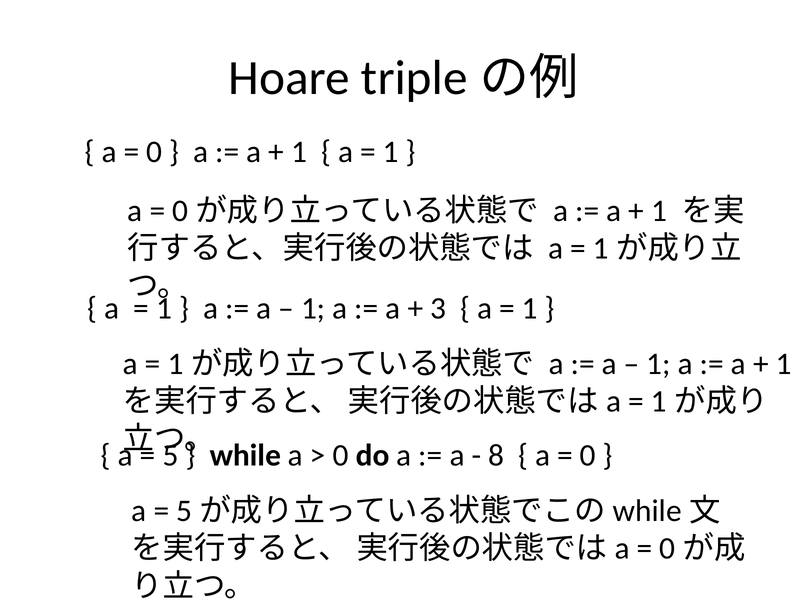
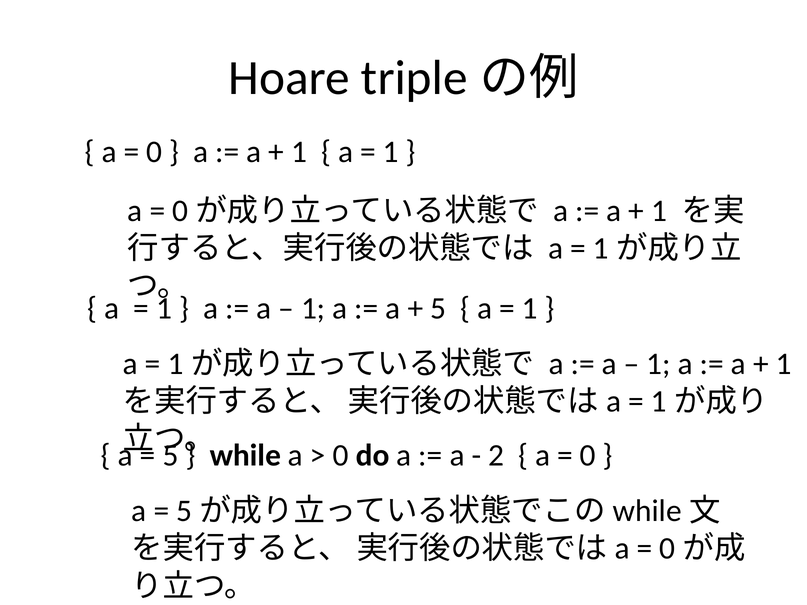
3: 3 -> 5 (438, 309)
8: 8 -> 2 (496, 456)
